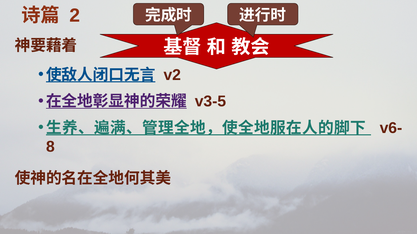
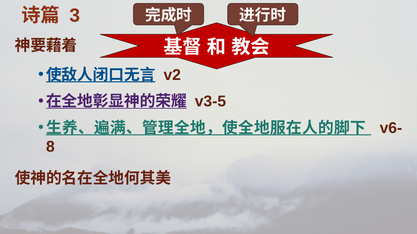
2: 2 -> 3 (75, 16)
